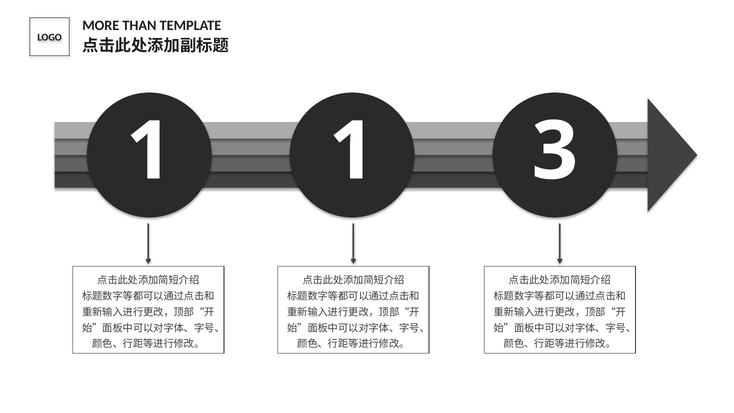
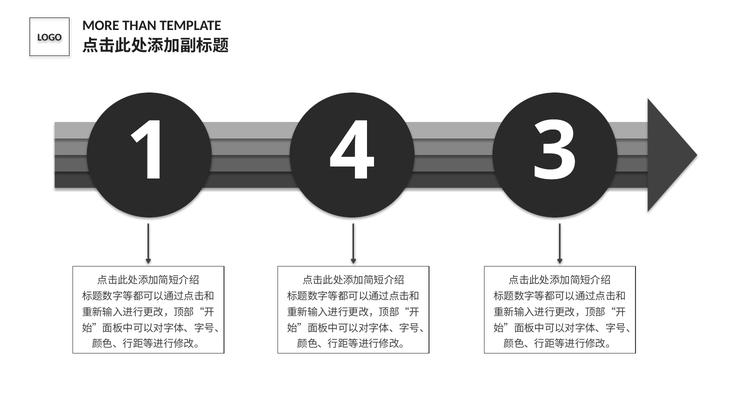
1 1: 1 -> 4 (352, 151)
